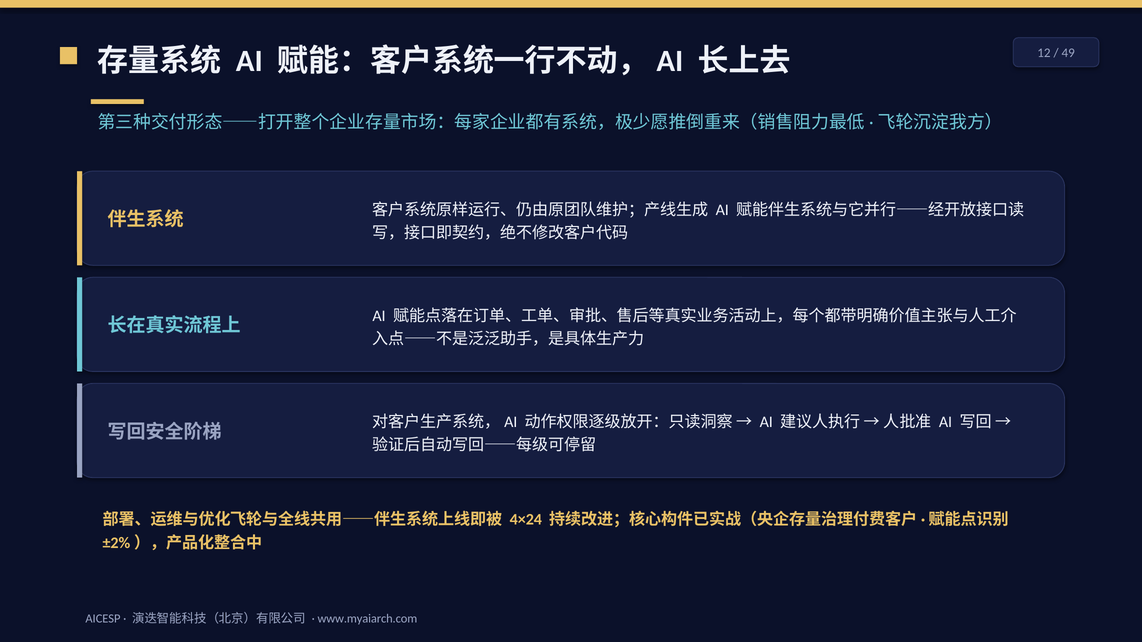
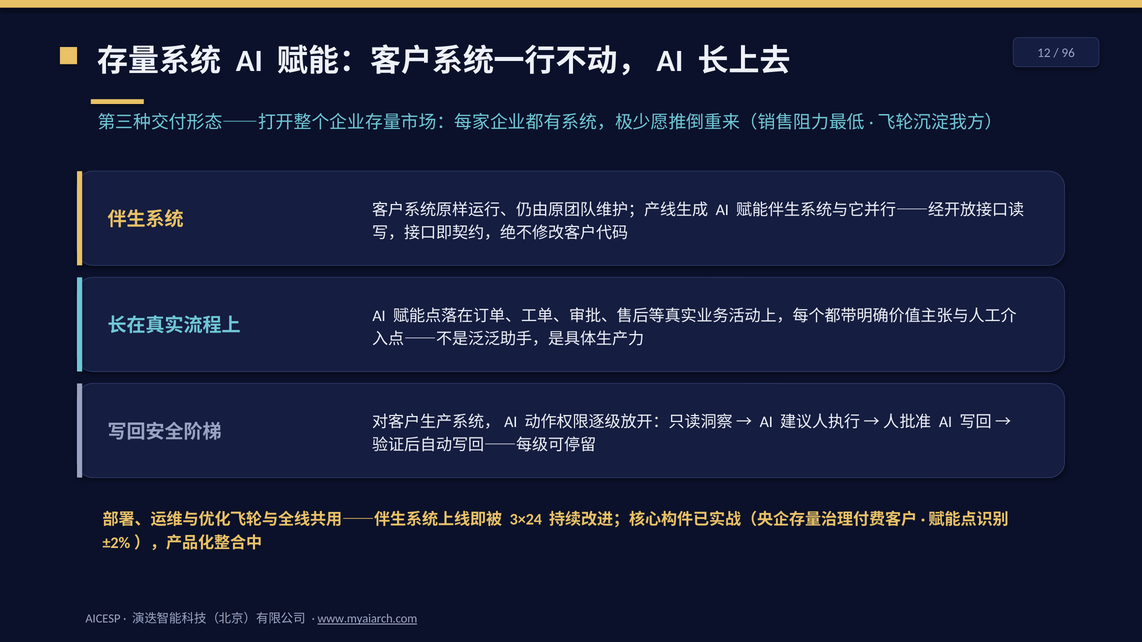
49: 49 -> 96 (1068, 53)
4×24: 4×24 -> 3×24 (526, 520)
www.myaiarch.com underline: none -> present (367, 619)
